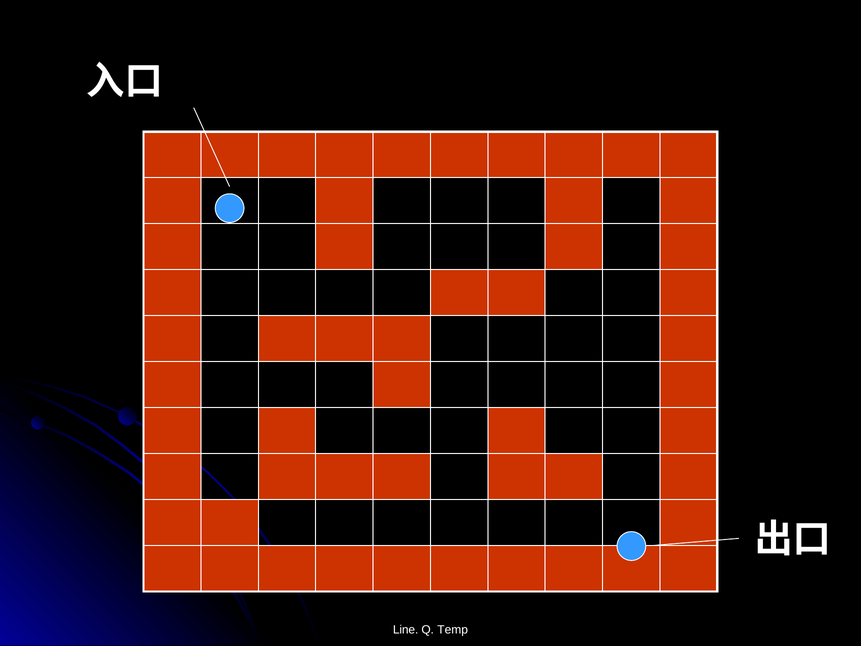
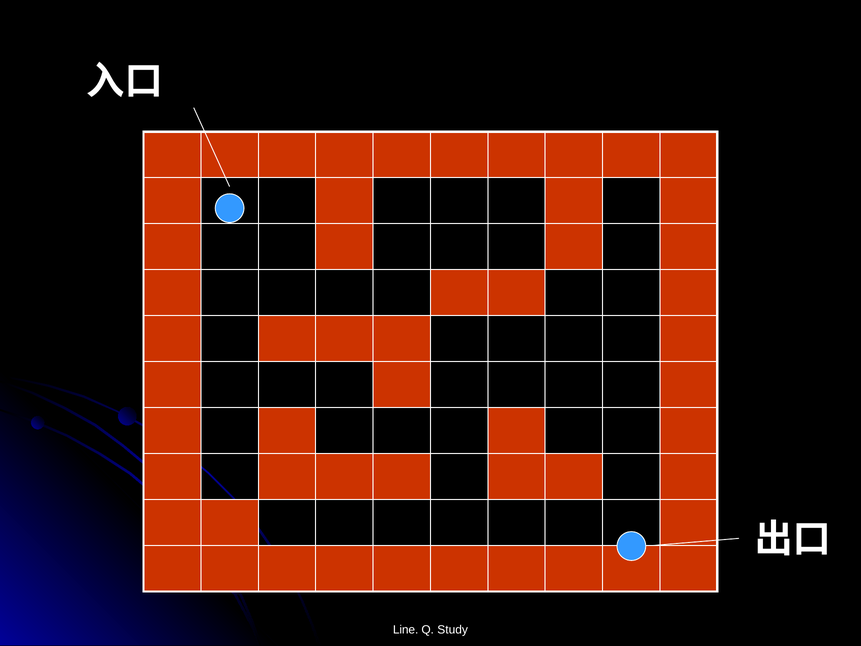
Temp: Temp -> Study (453, 629)
